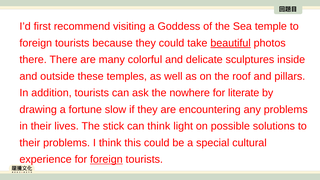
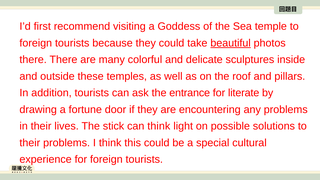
nowhere: nowhere -> entrance (190, 93)
slow: slow -> door (116, 110)
foreign underline: present -> none (106, 159)
